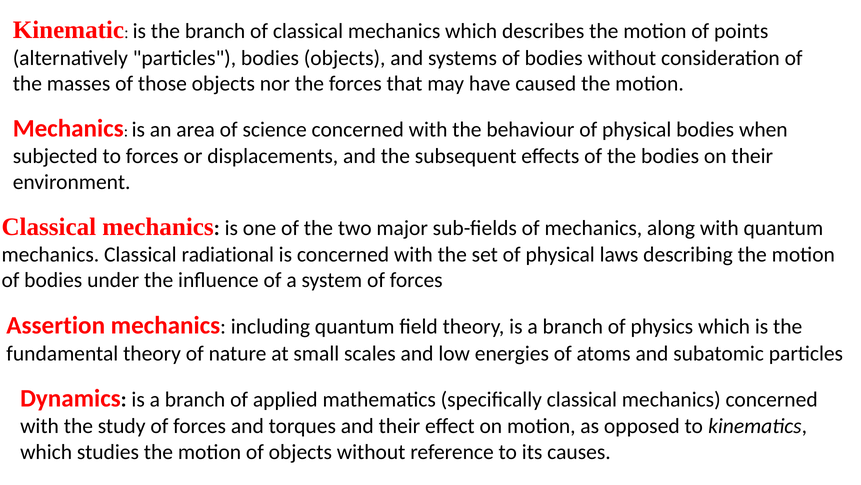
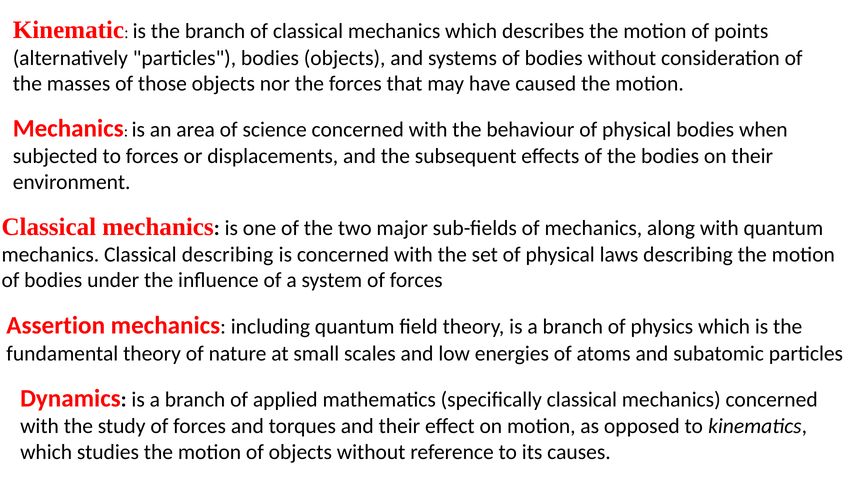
Classical radiational: radiational -> describing (228, 254)
